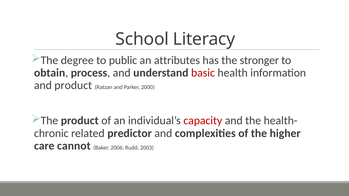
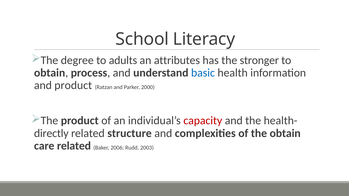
public: public -> adults (123, 60)
basic colour: red -> blue (203, 73)
chronic: chronic -> directly (51, 133)
predictor: predictor -> structure (130, 133)
the higher: higher -> obtain (285, 133)
care cannot: cannot -> related (74, 146)
